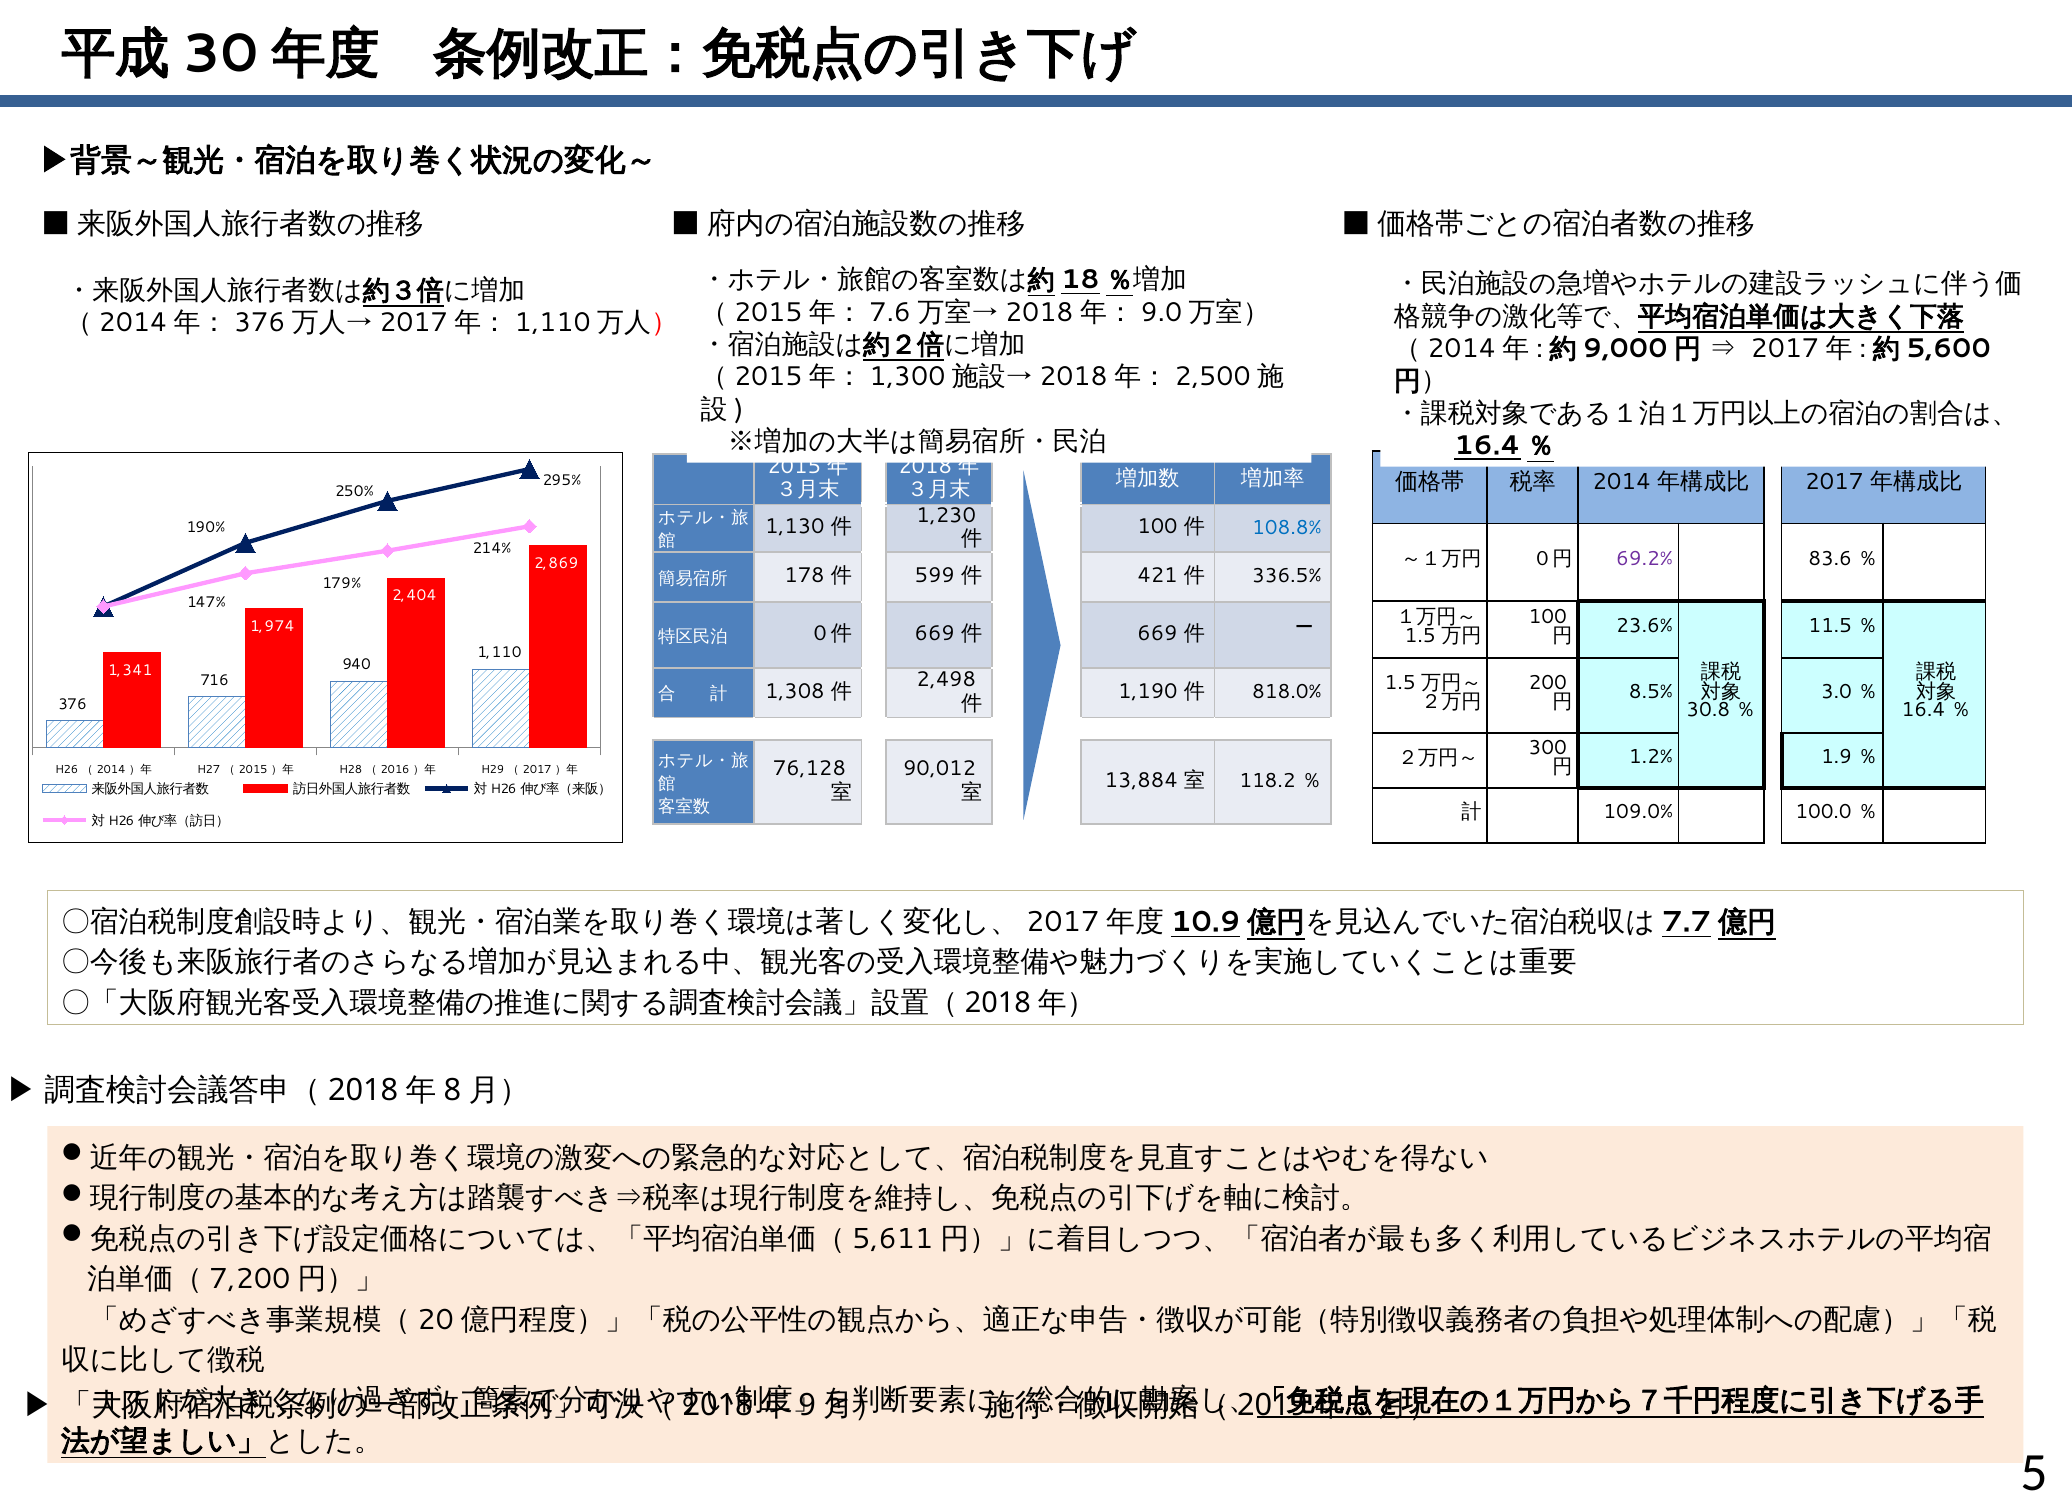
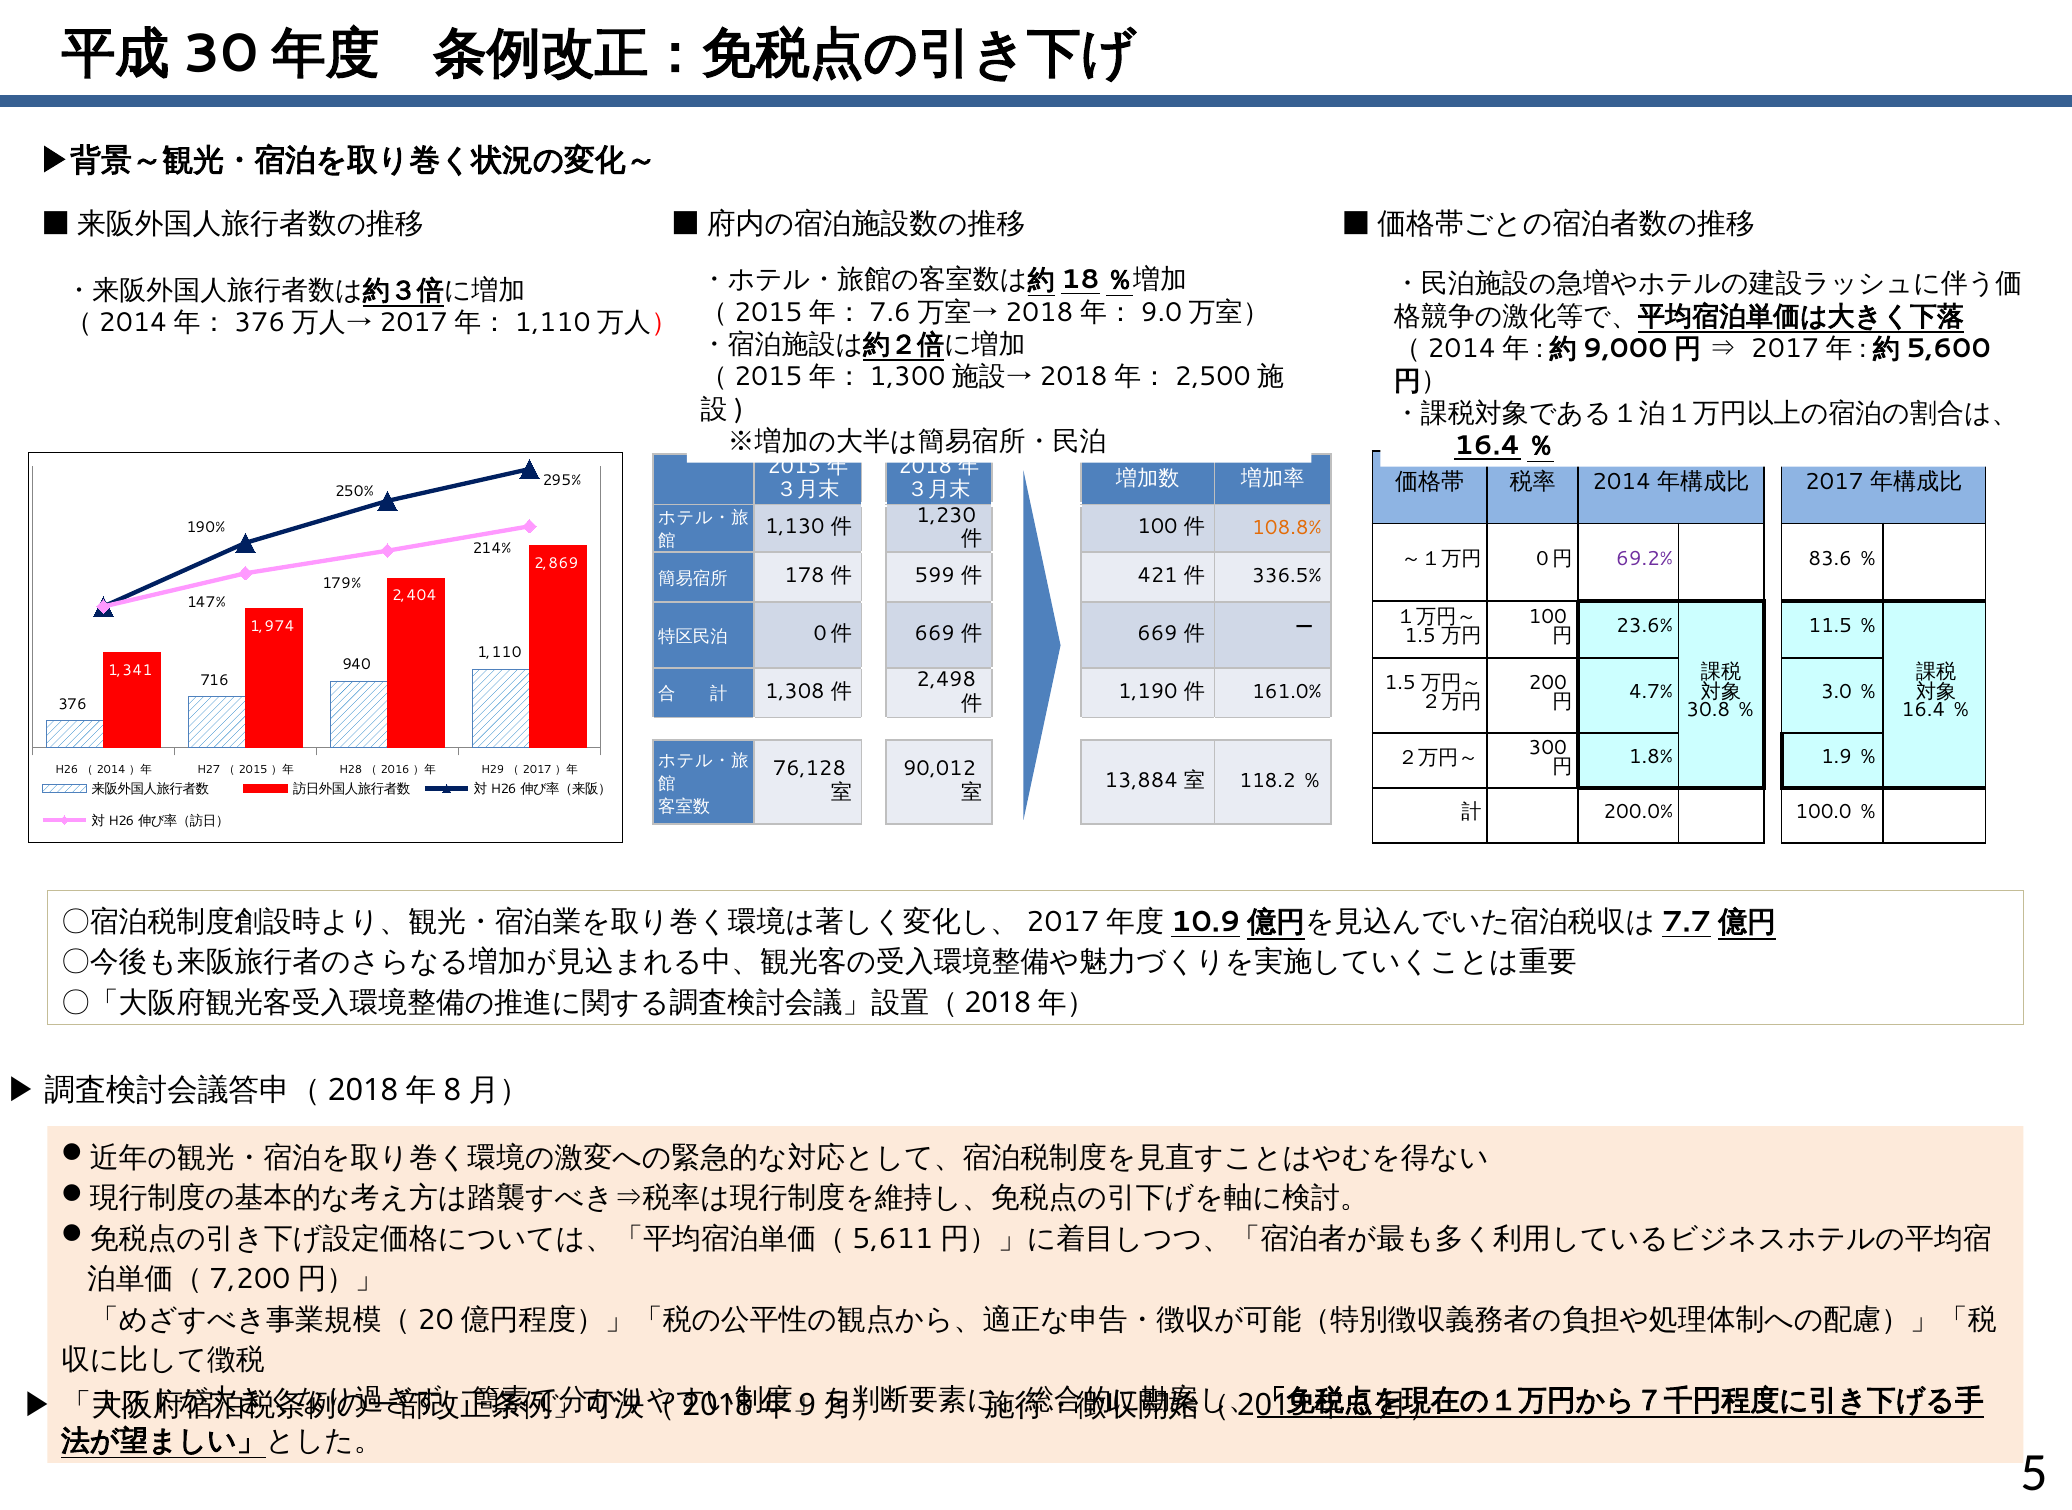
108.8% colour: blue -> orange (1287, 528)
818.0%: 818.0% -> 161.0% (1287, 692)
8.5%: 8.5% -> 4.7% (1651, 692)
1.2%: 1.2% -> 1.8% (1651, 757)
109.0%: 109.0% -> 200.0% (1638, 812)
